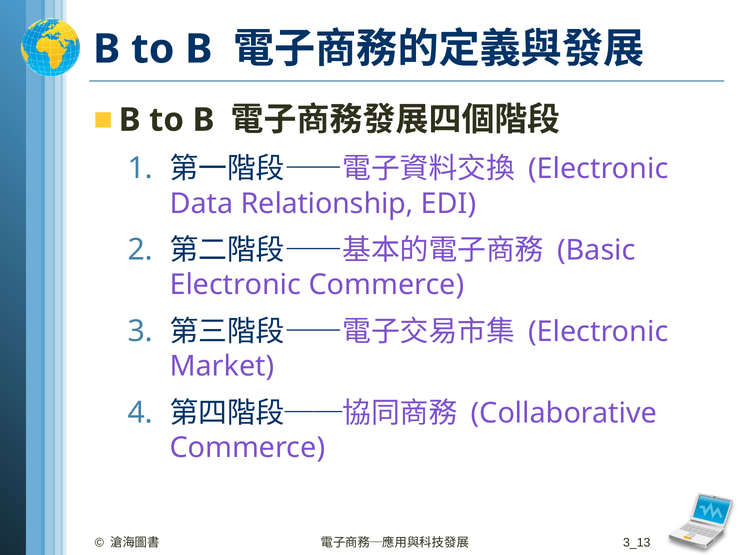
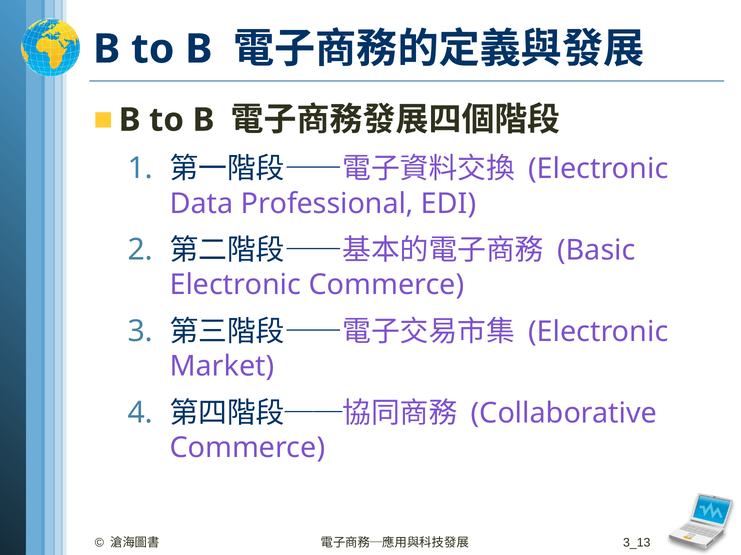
Relationship: Relationship -> Professional (327, 204)
